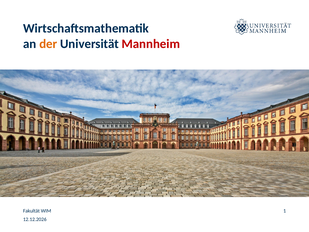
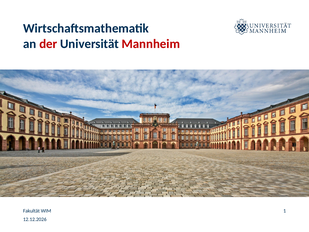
der colour: orange -> red (48, 44)
